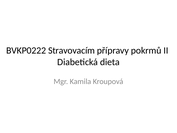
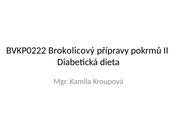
Stravovacím: Stravovacím -> Brokolicový (71, 50)
